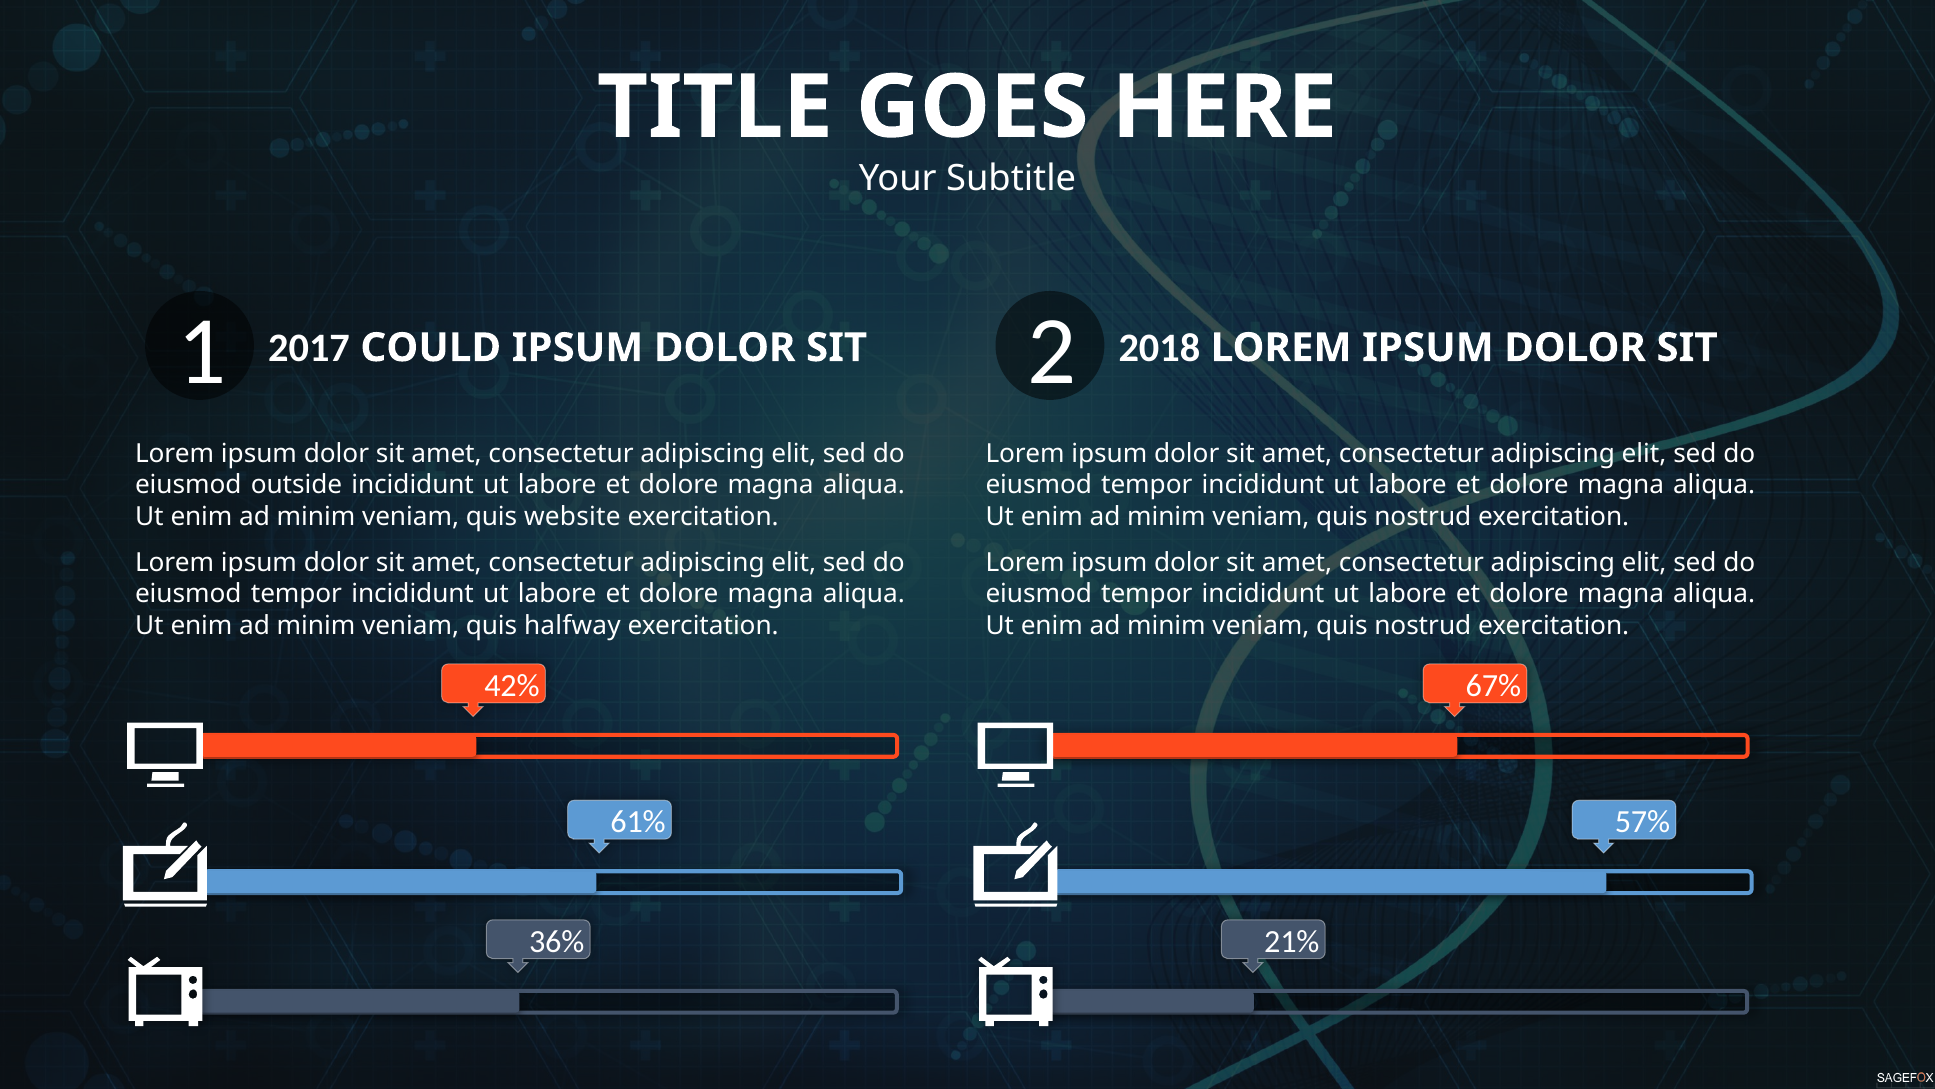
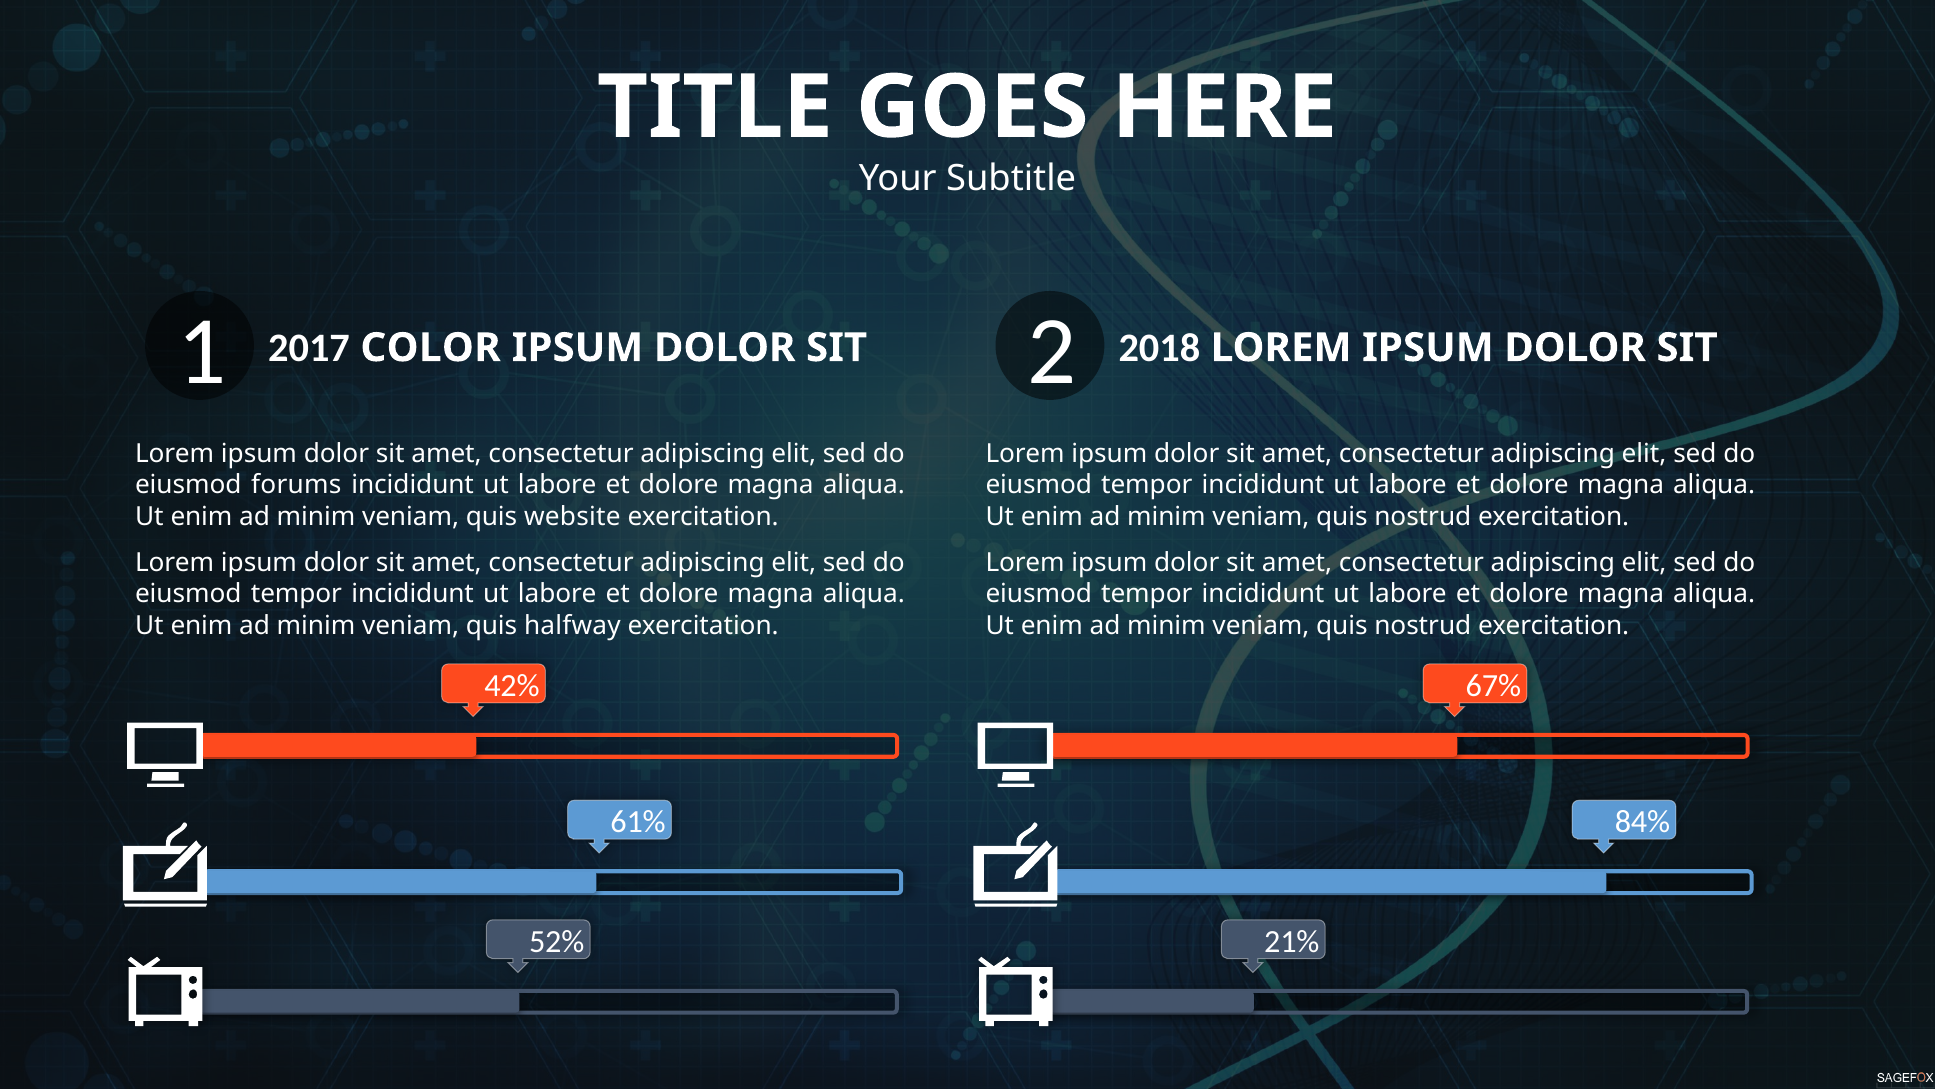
COULD: COULD -> COLOR (431, 348)
outside: outside -> forums (296, 485)
57%: 57% -> 84% (1642, 822)
36%: 36% -> 52% (557, 941)
